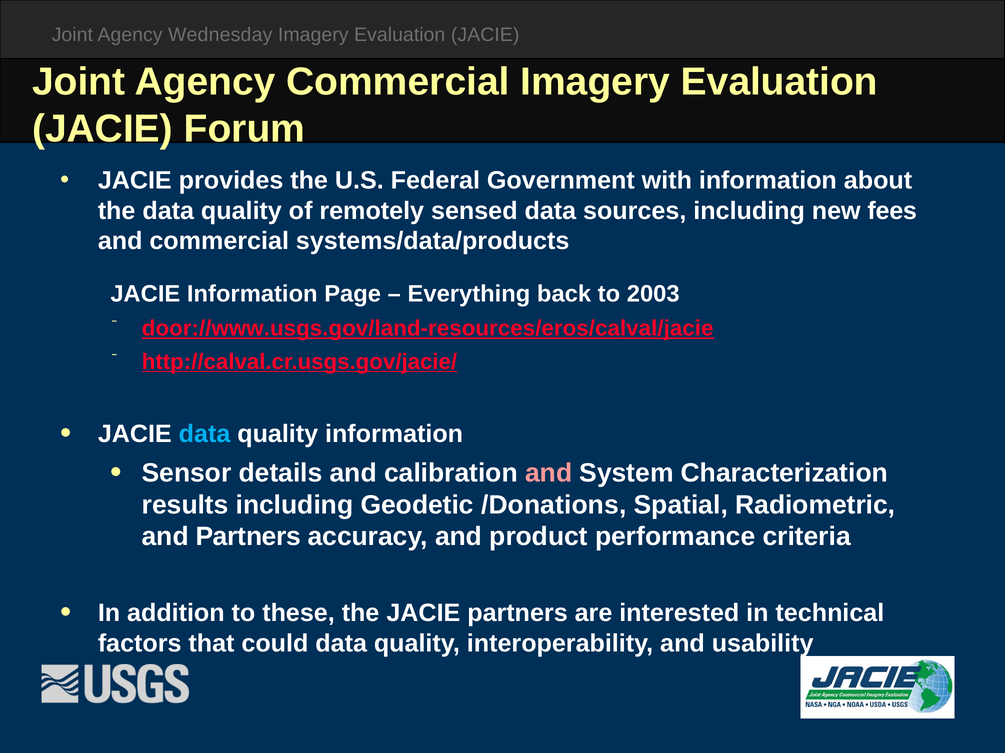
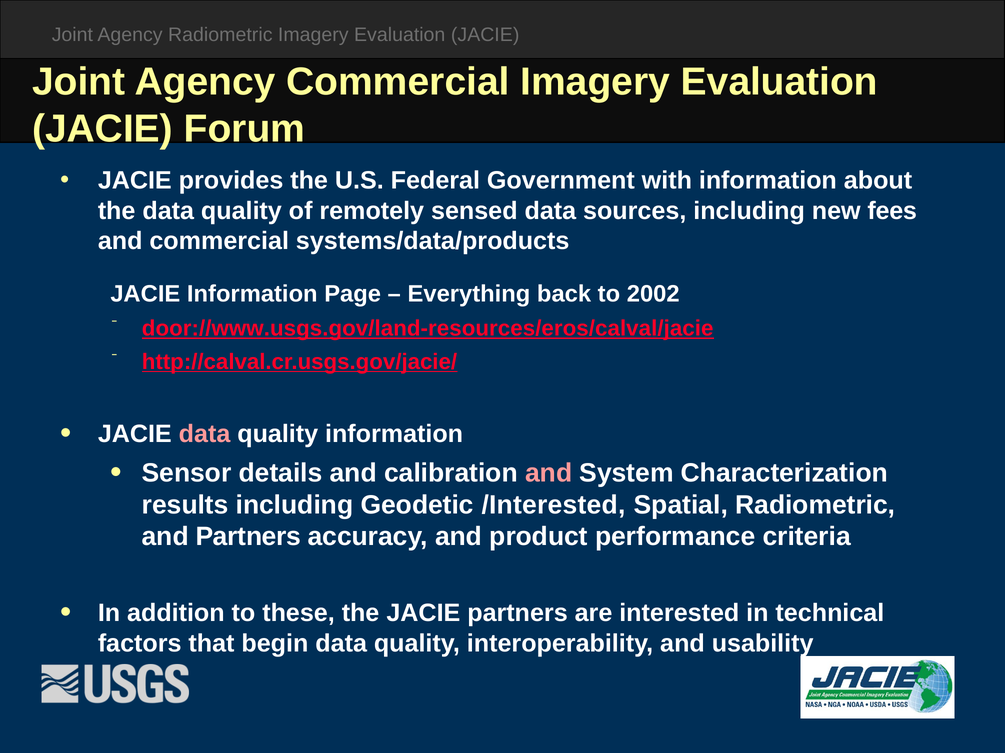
Agency Wednesday: Wednesday -> Radiometric (220, 35)
2003: 2003 -> 2002 (653, 294)
data colour: light blue -> pink (205, 434)
/Donations: /Donations -> /Interested (554, 505)
could: could -> begin (275, 644)
